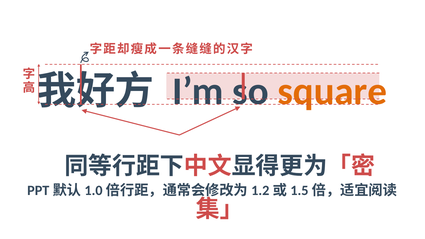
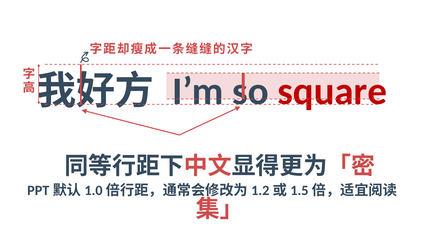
square colour: orange -> red (332, 91)
